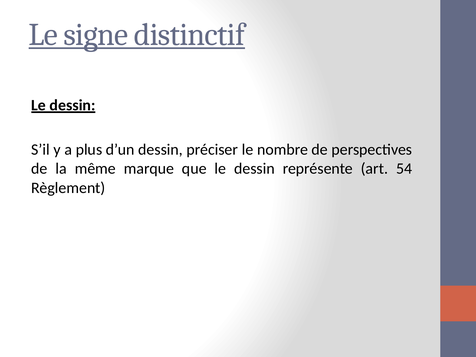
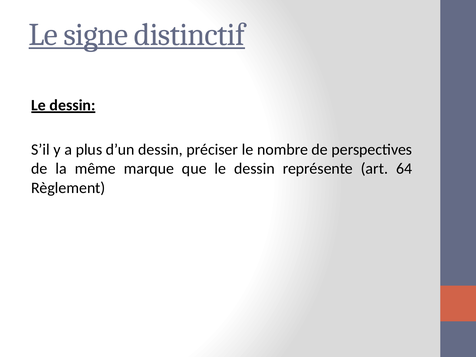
54: 54 -> 64 (404, 169)
